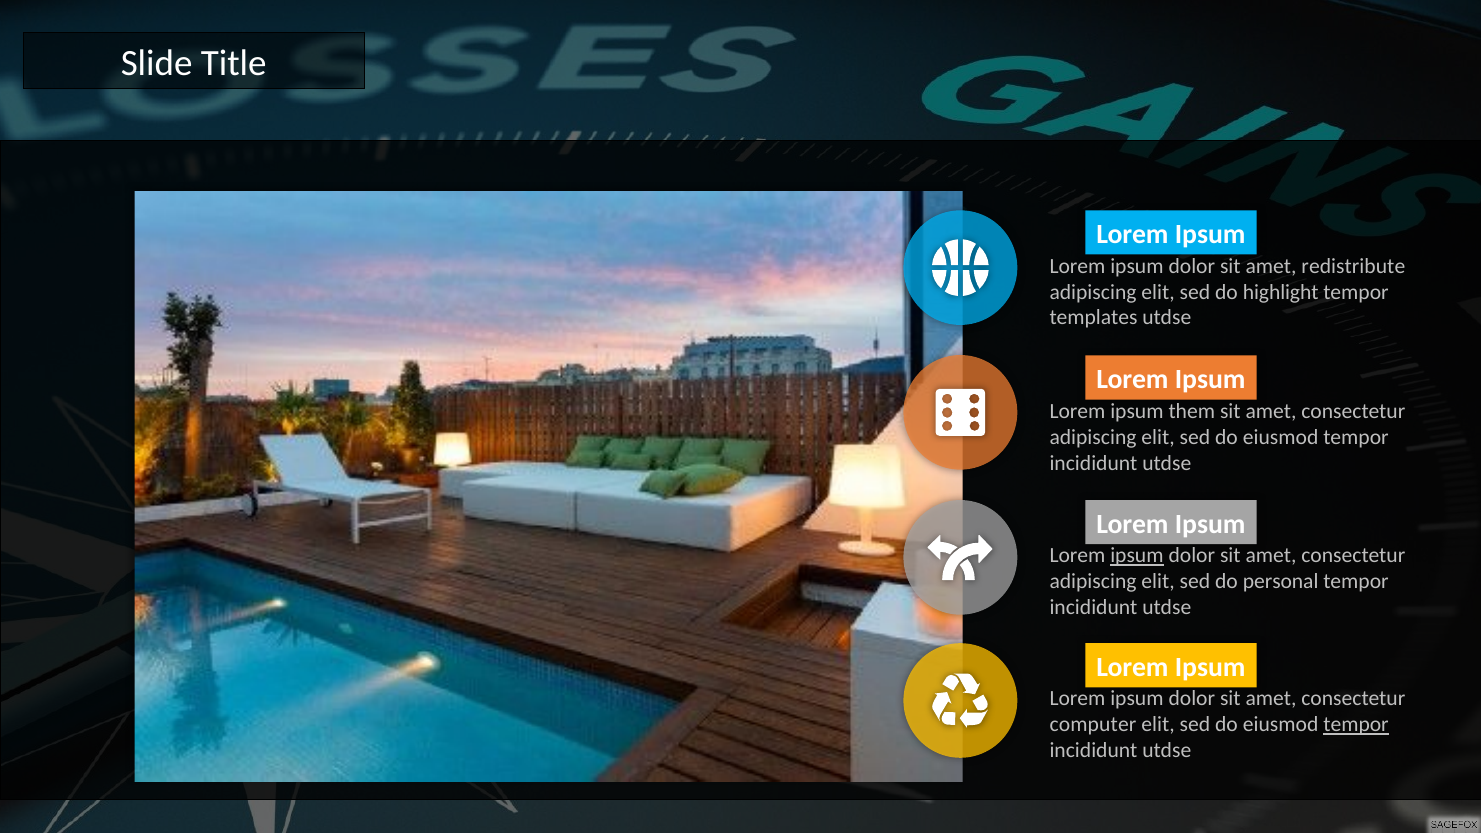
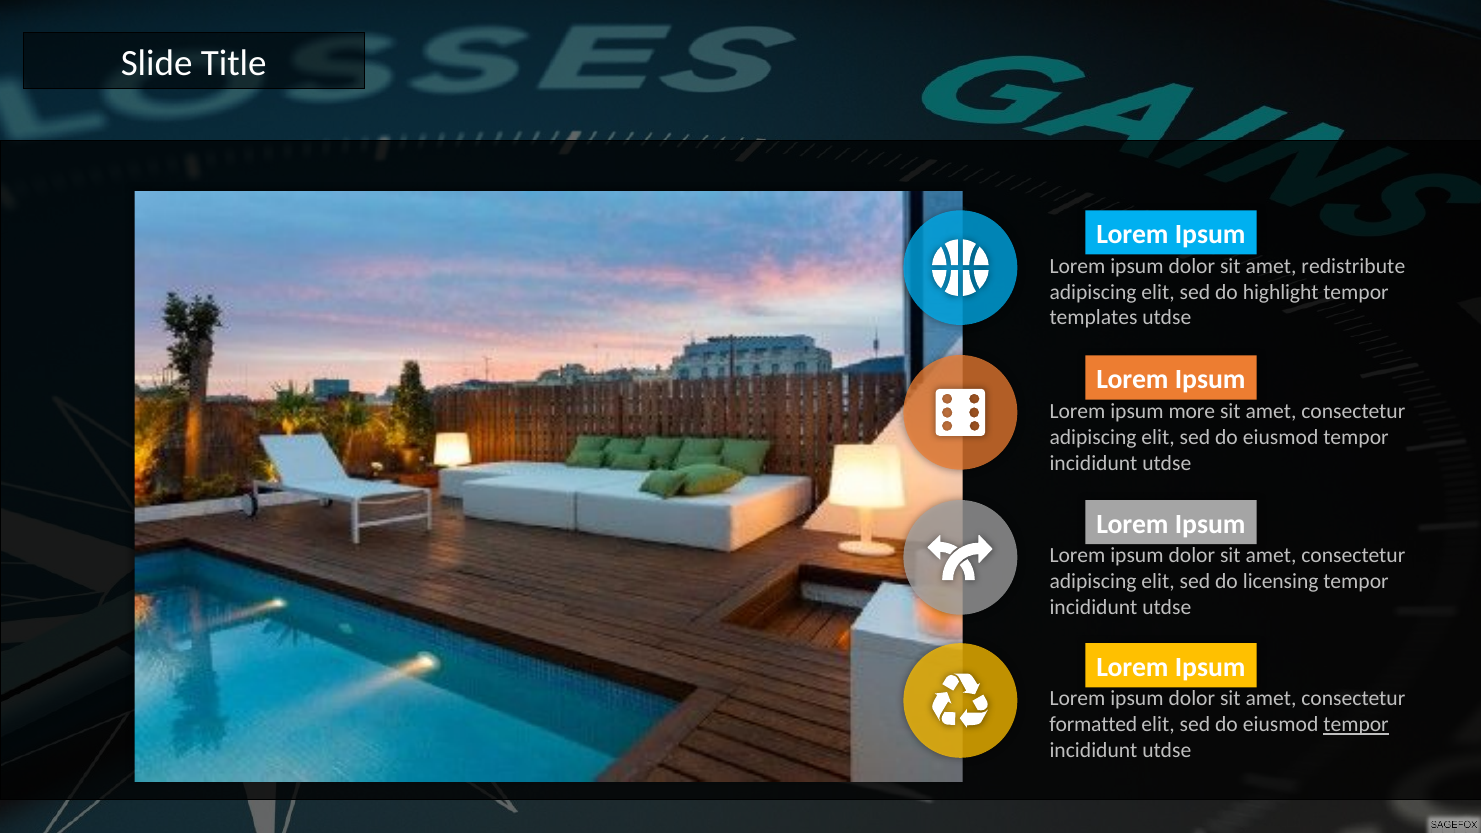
them: them -> more (1192, 411)
ipsum underline: present -> none (1137, 556)
personal: personal -> licensing (1281, 582)
computer: computer -> formatted (1093, 725)
